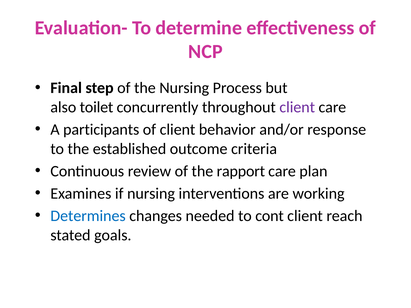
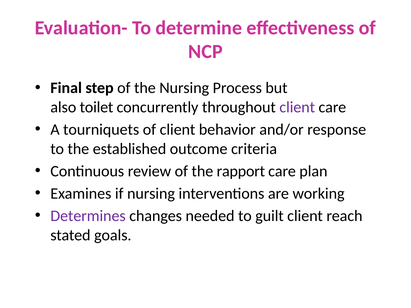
participants: participants -> tourniquets (101, 130)
Determines colour: blue -> purple (88, 216)
cont: cont -> guilt (270, 216)
